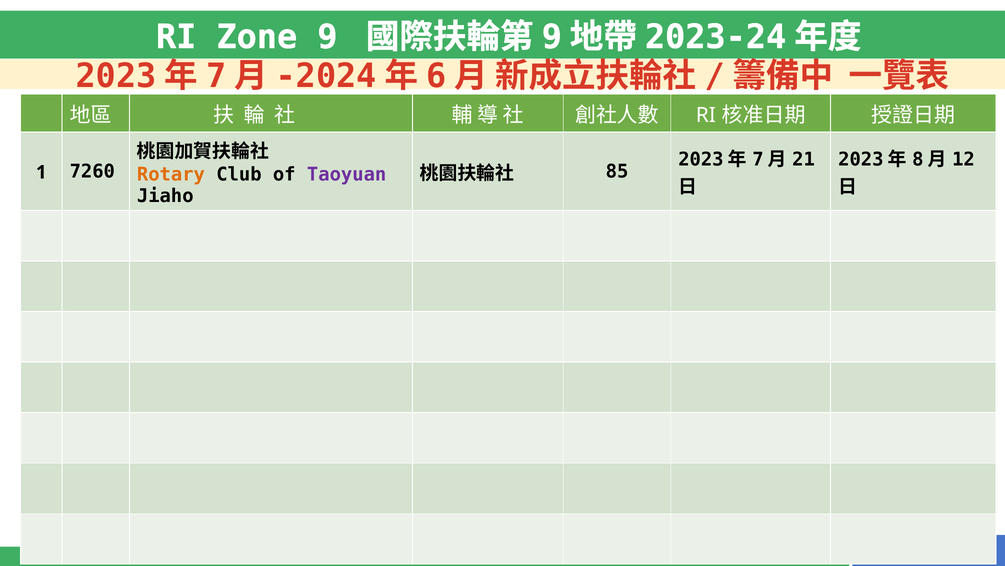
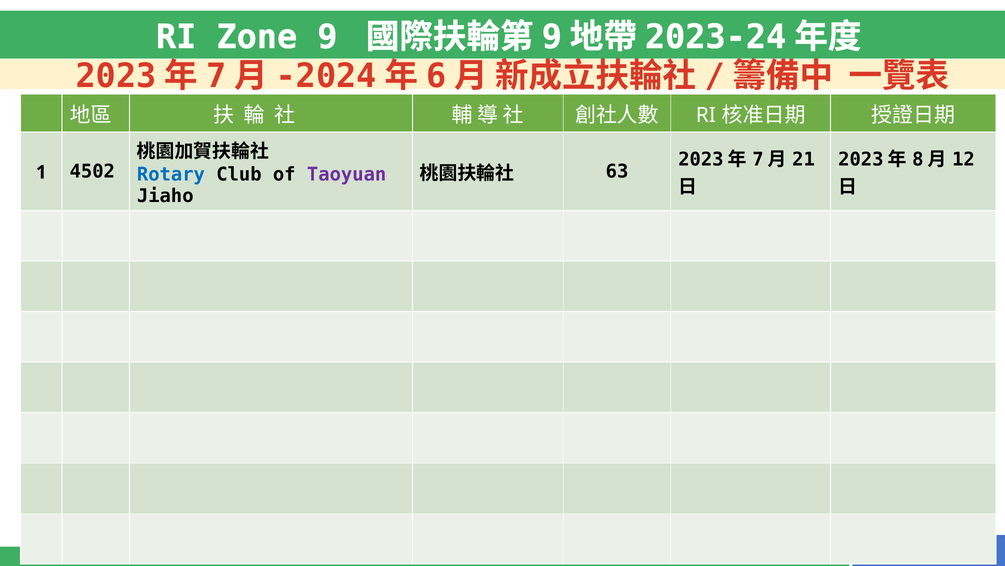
Rotary colour: orange -> blue (171, 174)
85: 85 -> 63 (617, 171)
7260: 7260 -> 4502 (92, 171)
